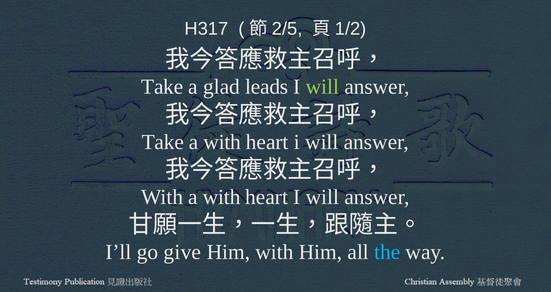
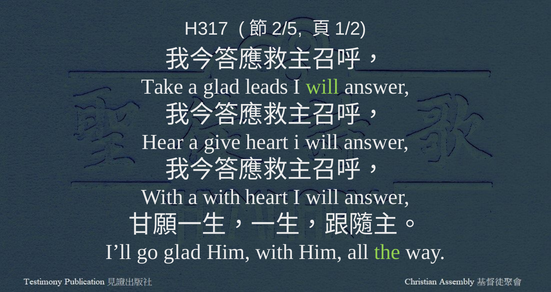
Take: Take -> Hear (163, 142)
with: with -> give (222, 142)
go give: give -> glad (182, 252)
the colour: light blue -> light green (387, 252)
